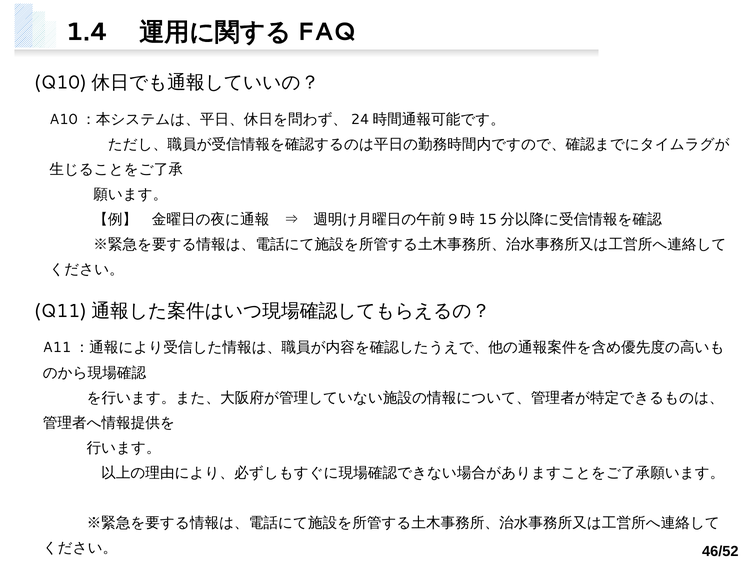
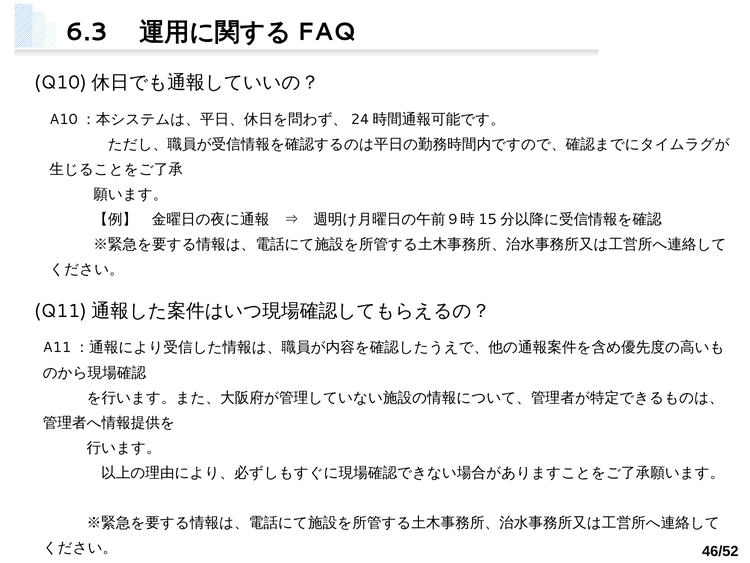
1.4: 1.4 -> 6.3 (87, 32)
